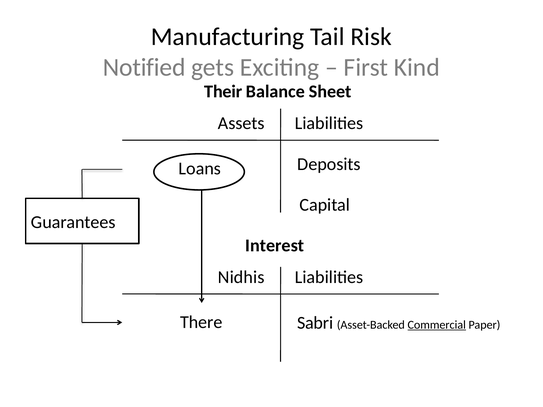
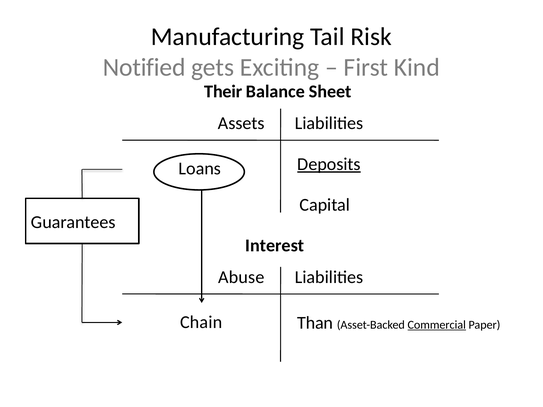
Deposits underline: none -> present (329, 164)
Nidhis: Nidhis -> Abuse (241, 277)
There: There -> Chain (201, 322)
Sabri: Sabri -> Than (315, 323)
